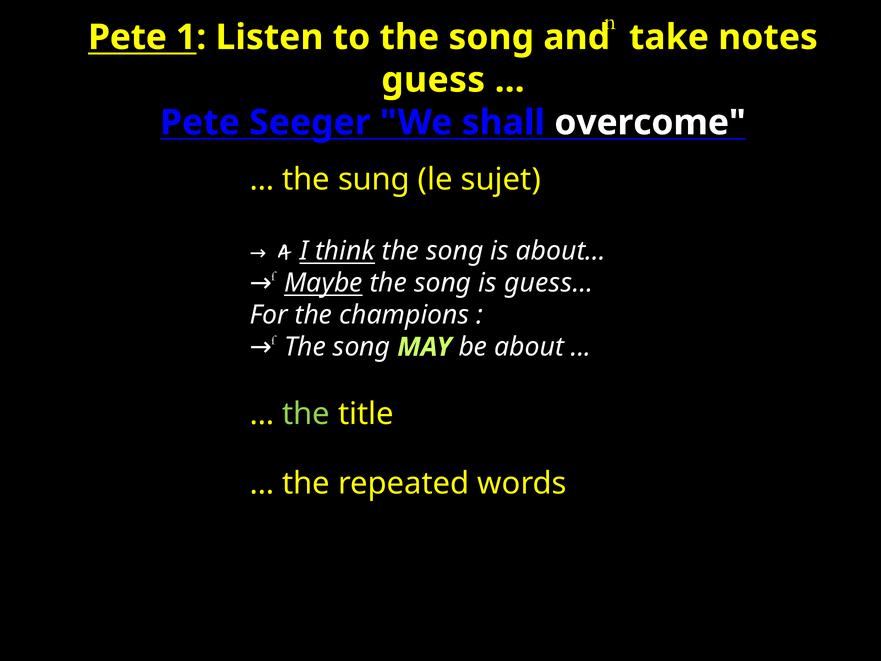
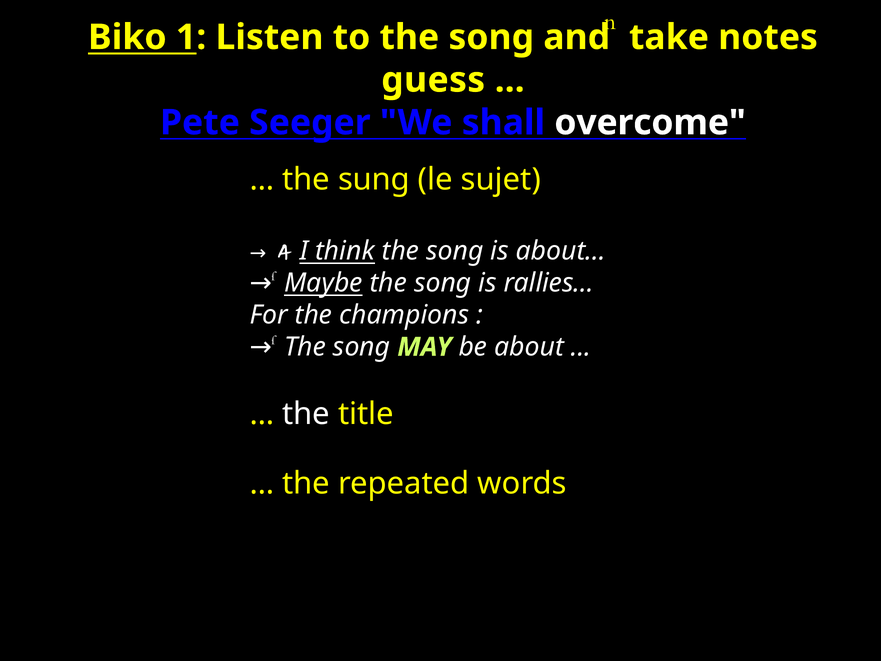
Pete: Pete -> Biko (127, 37)
guess…: guess… -> rallies… (549, 283)
the colour: light green -> white (306, 414)
